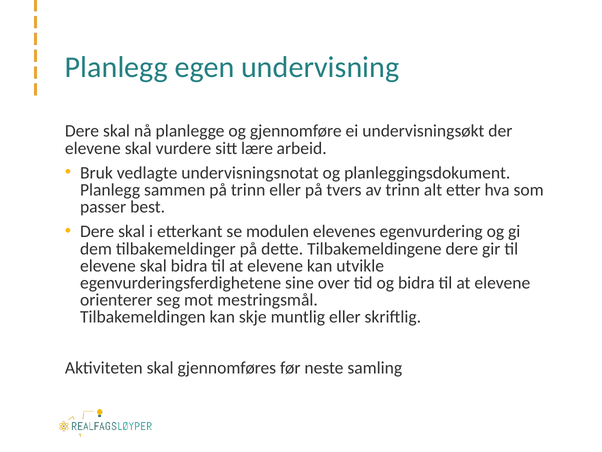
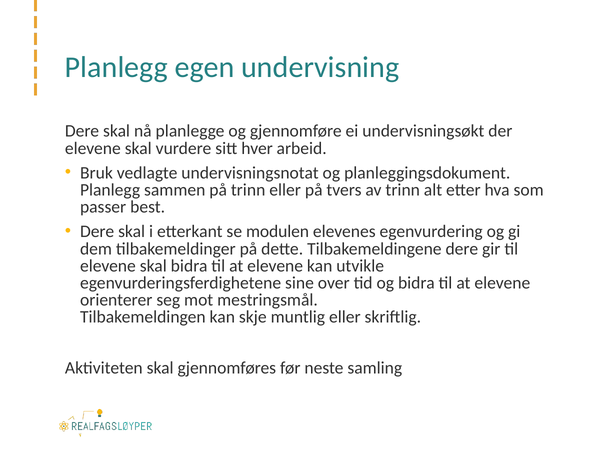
lære: lære -> hver (257, 148)
